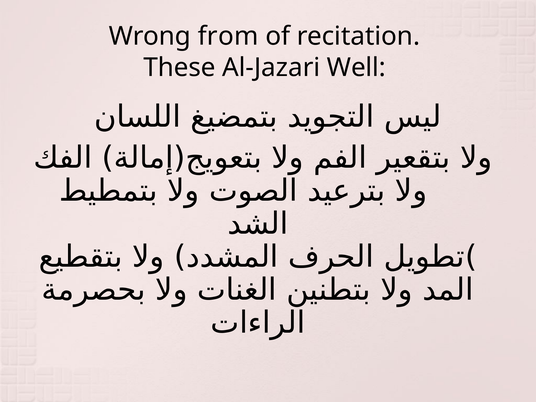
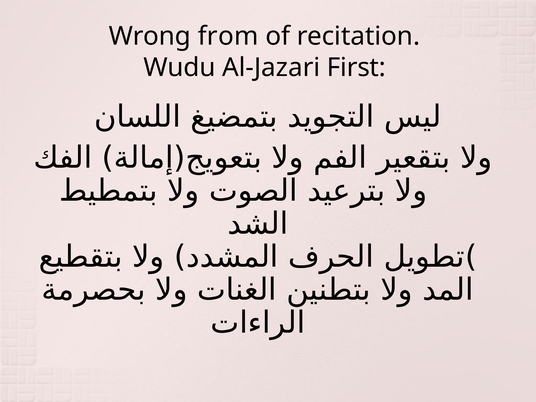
These: These -> Wudu (179, 67)
Well: Well -> First (356, 67)
